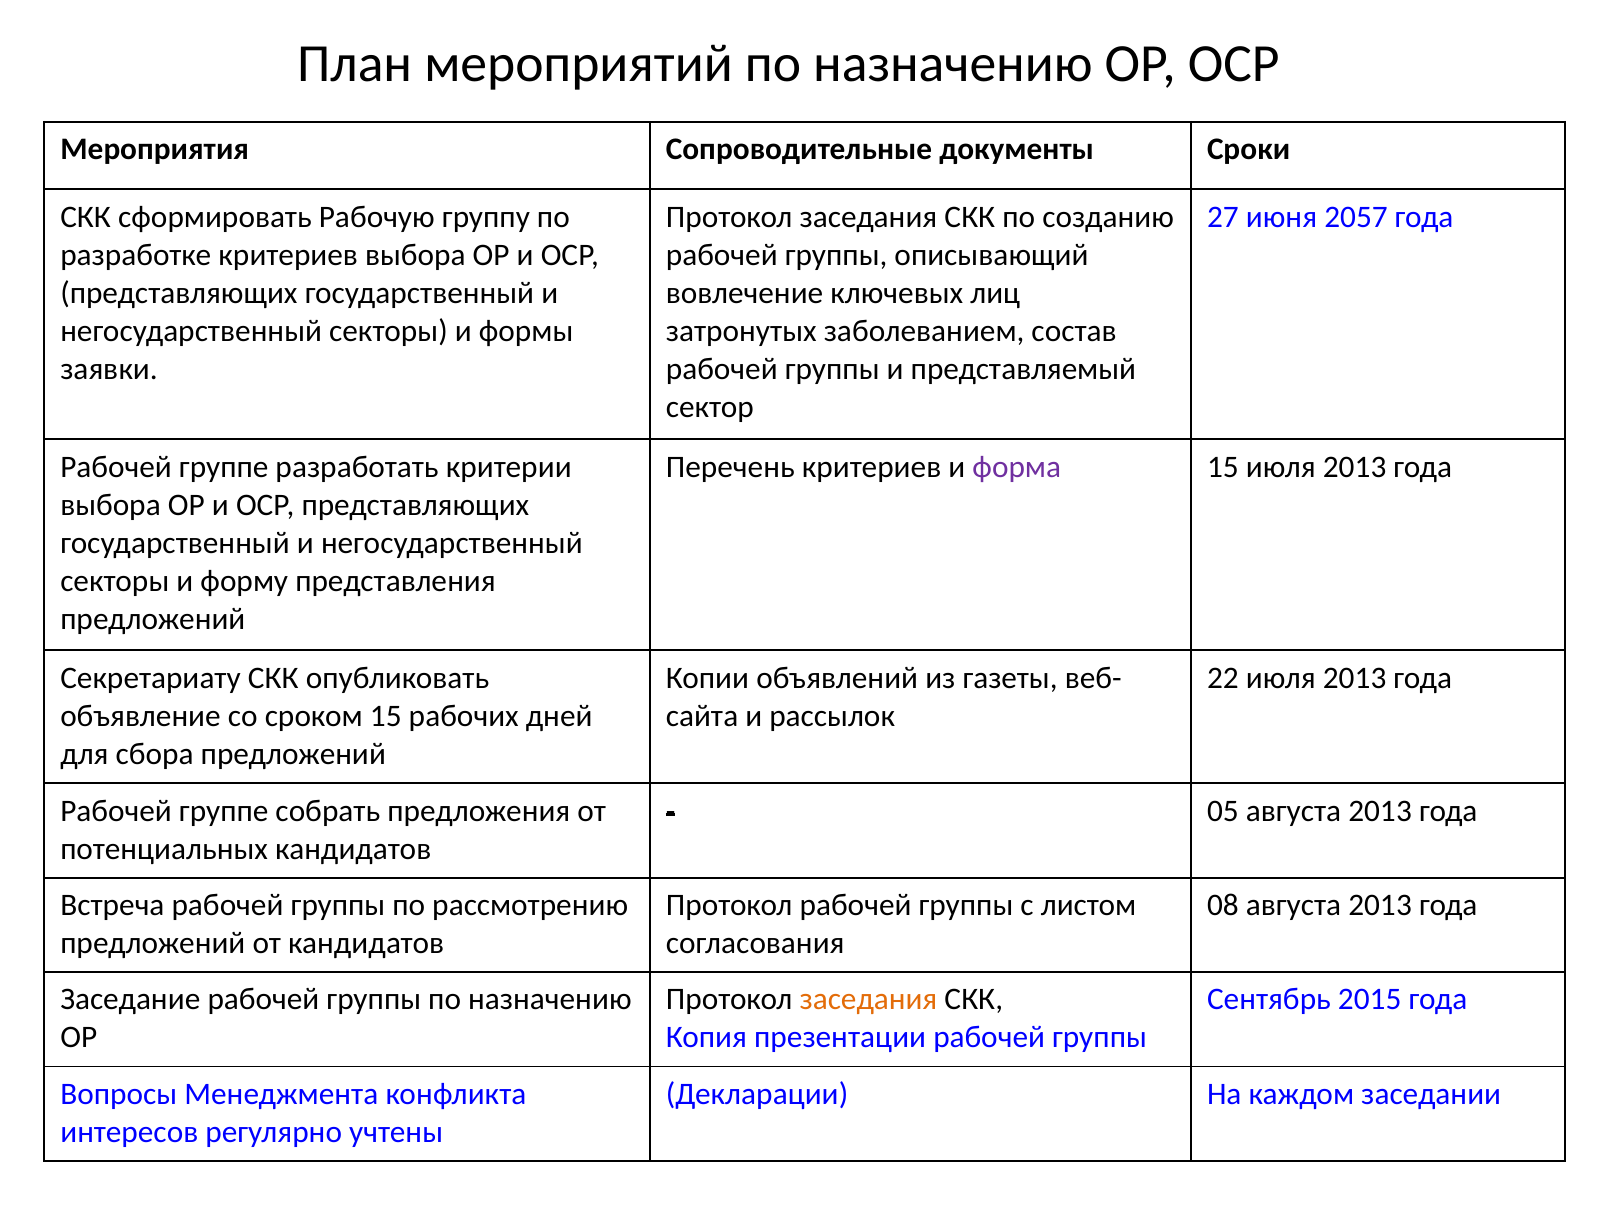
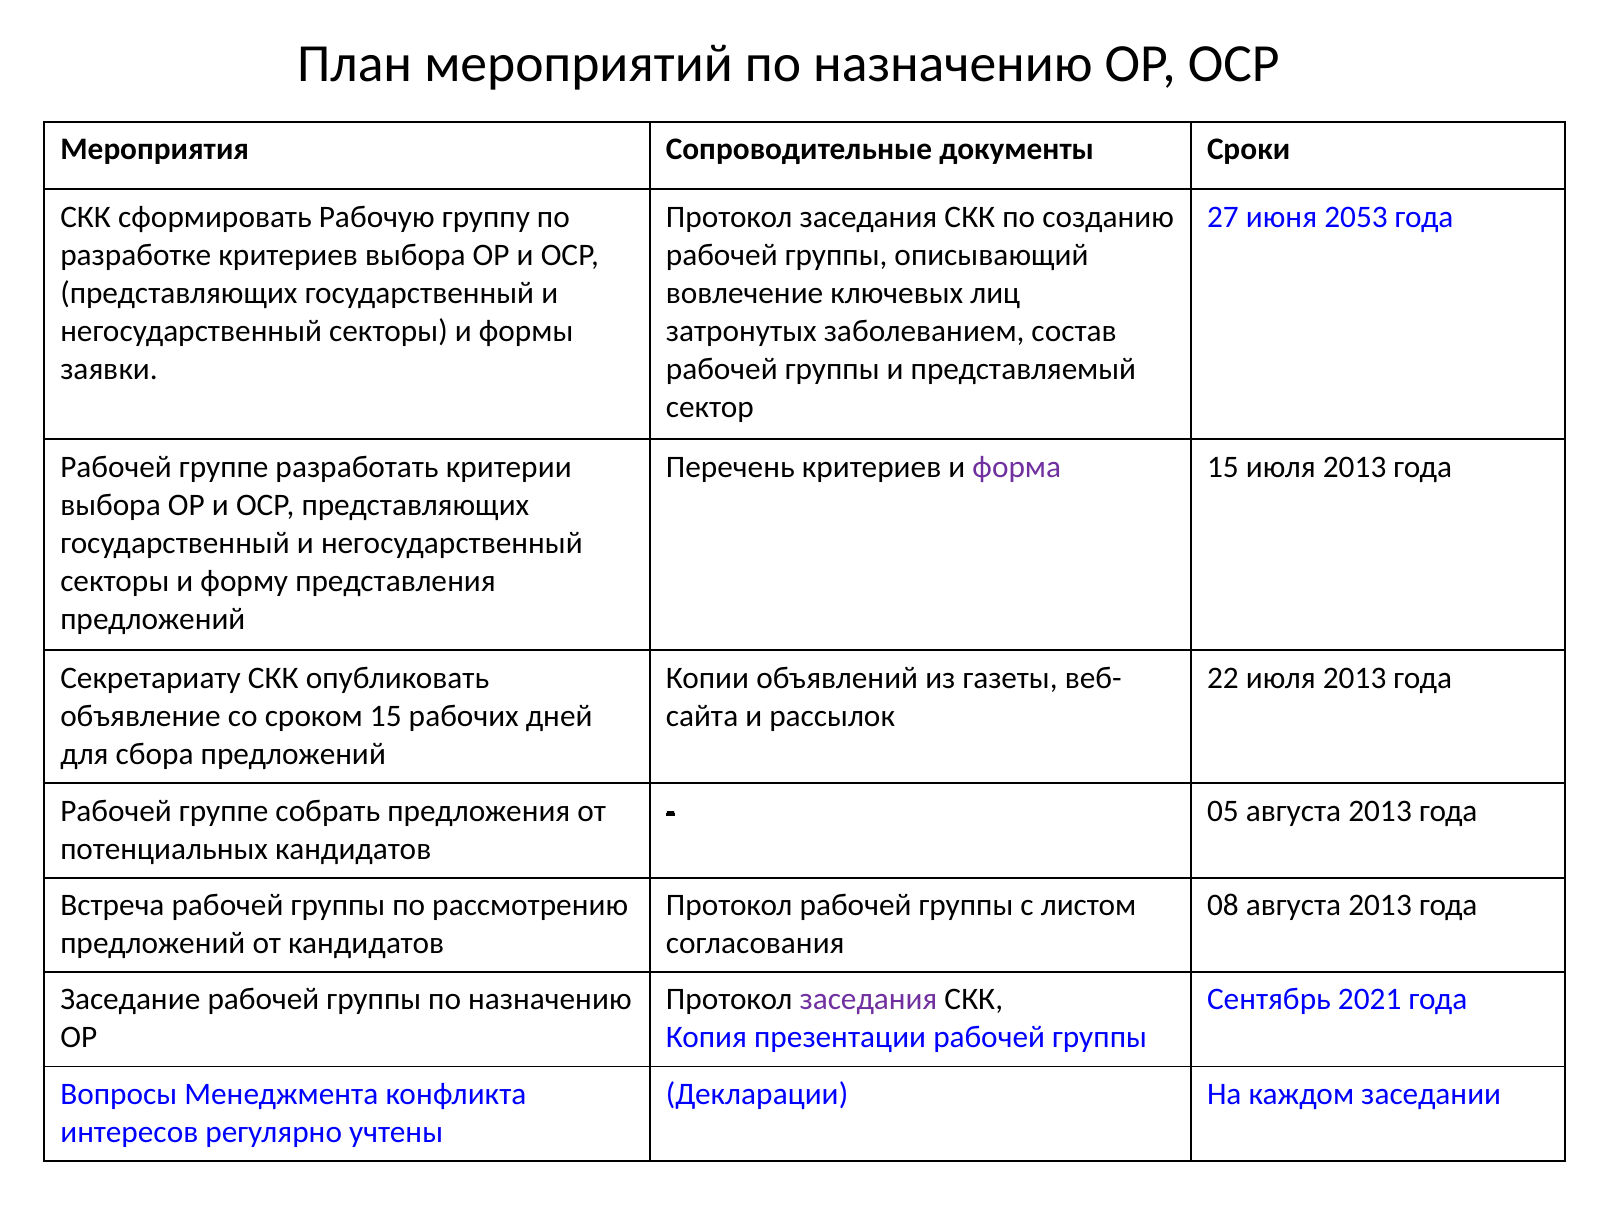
2057: 2057 -> 2053 (1356, 217)
заседания colour: orange -> purple (868, 999)
2015: 2015 -> 2021 (1370, 999)
